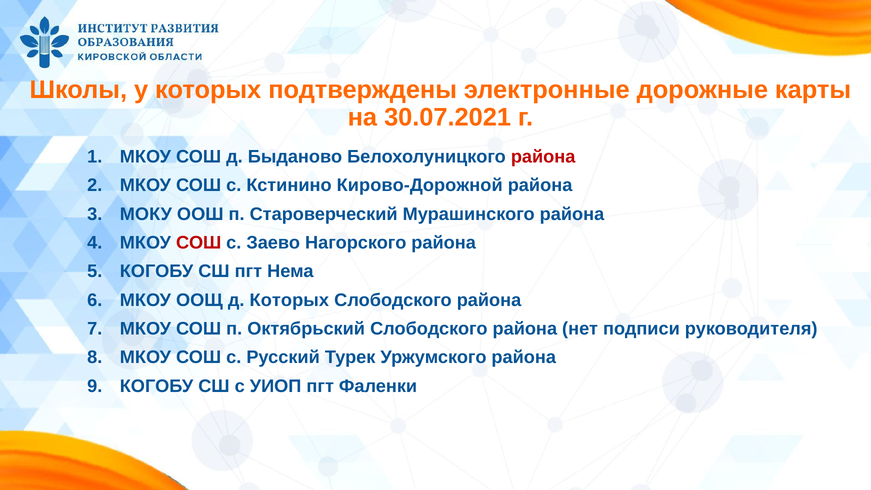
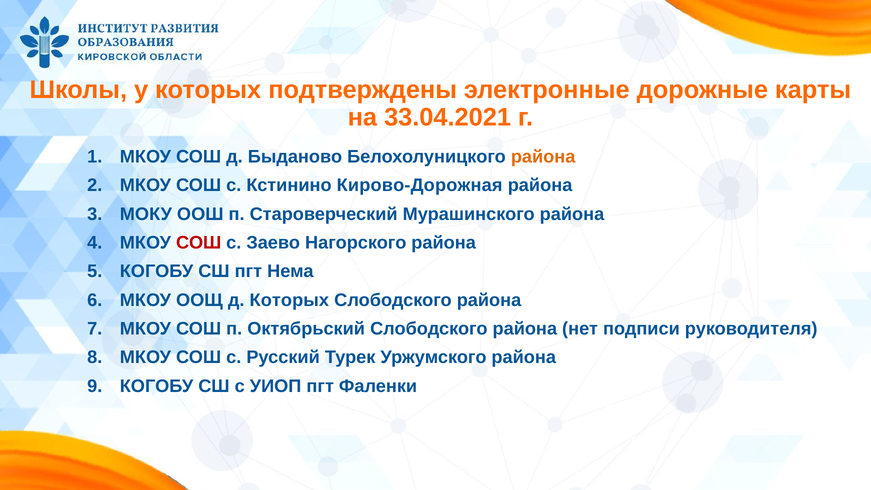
30.07.2021: 30.07.2021 -> 33.04.2021 (448, 117)
района colour: red -> orange (543, 157)
Кирово-Дорожной: Кирово-Дорожной -> Кирово-Дорожная (420, 185)
